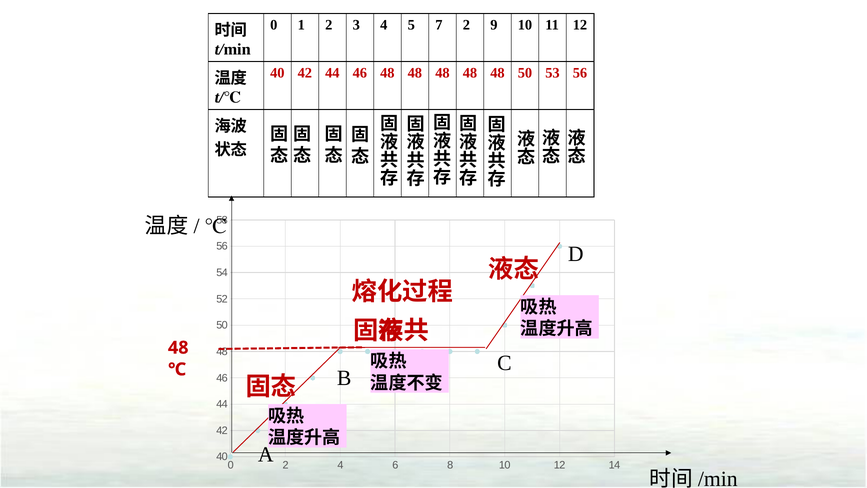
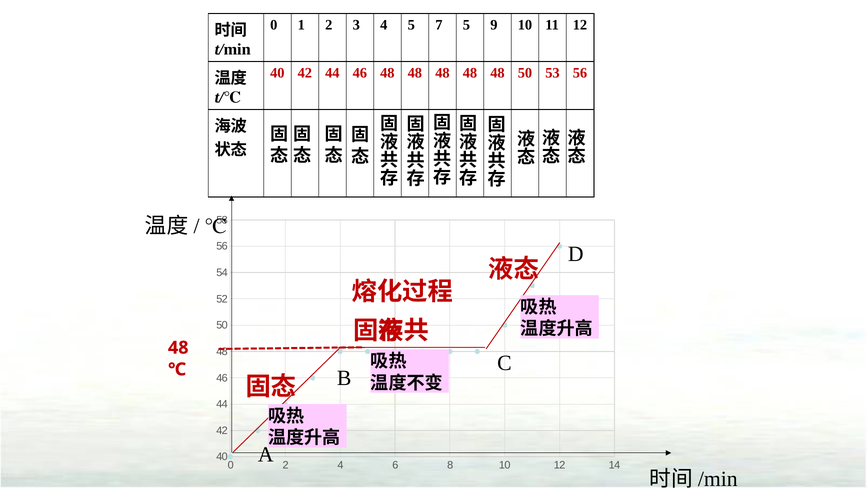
7 2: 2 -> 5 (466, 25)
